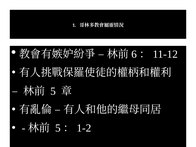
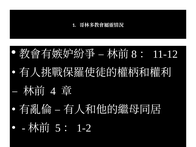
6: 6 -> 8 (134, 54)
5: 5 -> 4 (53, 91)
